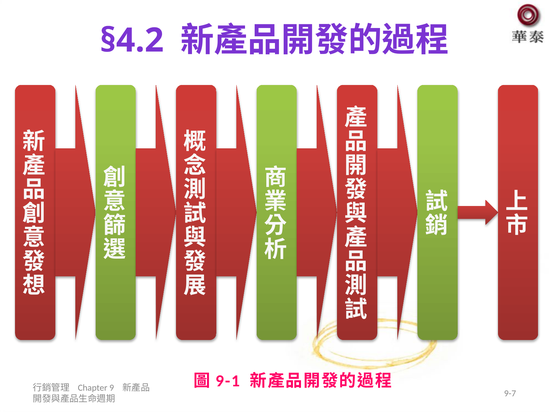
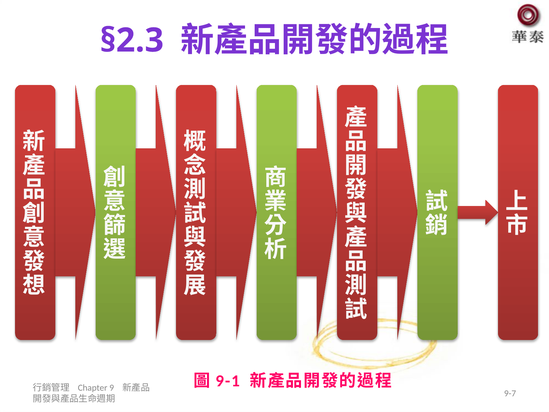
§4.2: §4.2 -> §2.3 (132, 40)
